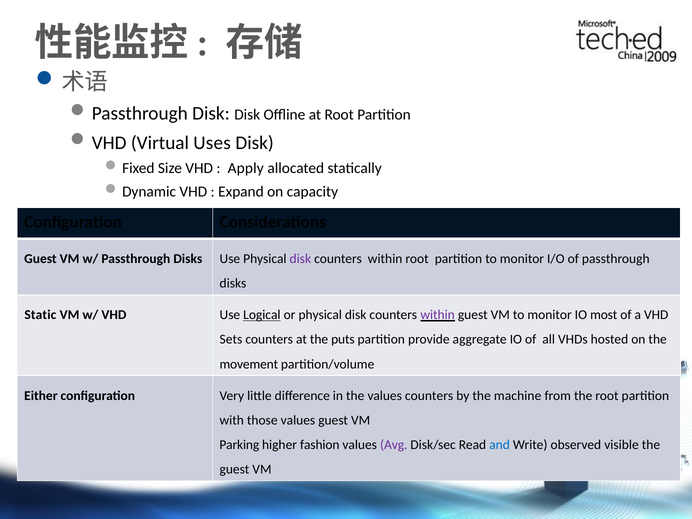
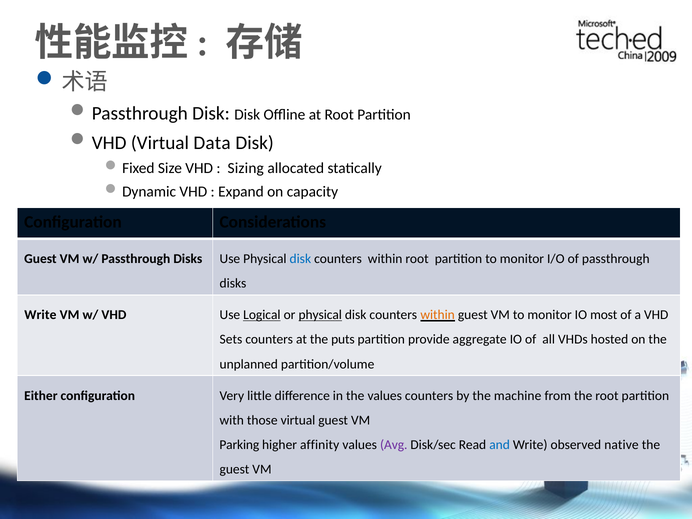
Uses: Uses -> Data (212, 143)
Apply: Apply -> Sizing (246, 168)
disk colour: purple -> blue (300, 259)
Static: Static -> Write (40, 315)
physical underline: none -> present (320, 315)
within colour: purple -> orange (438, 315)
movement: movement -> unplanned (249, 364)
those values: values -> virtual (298, 420)
fashion: fashion -> affinity (320, 445)
visible: visible -> native (621, 445)
